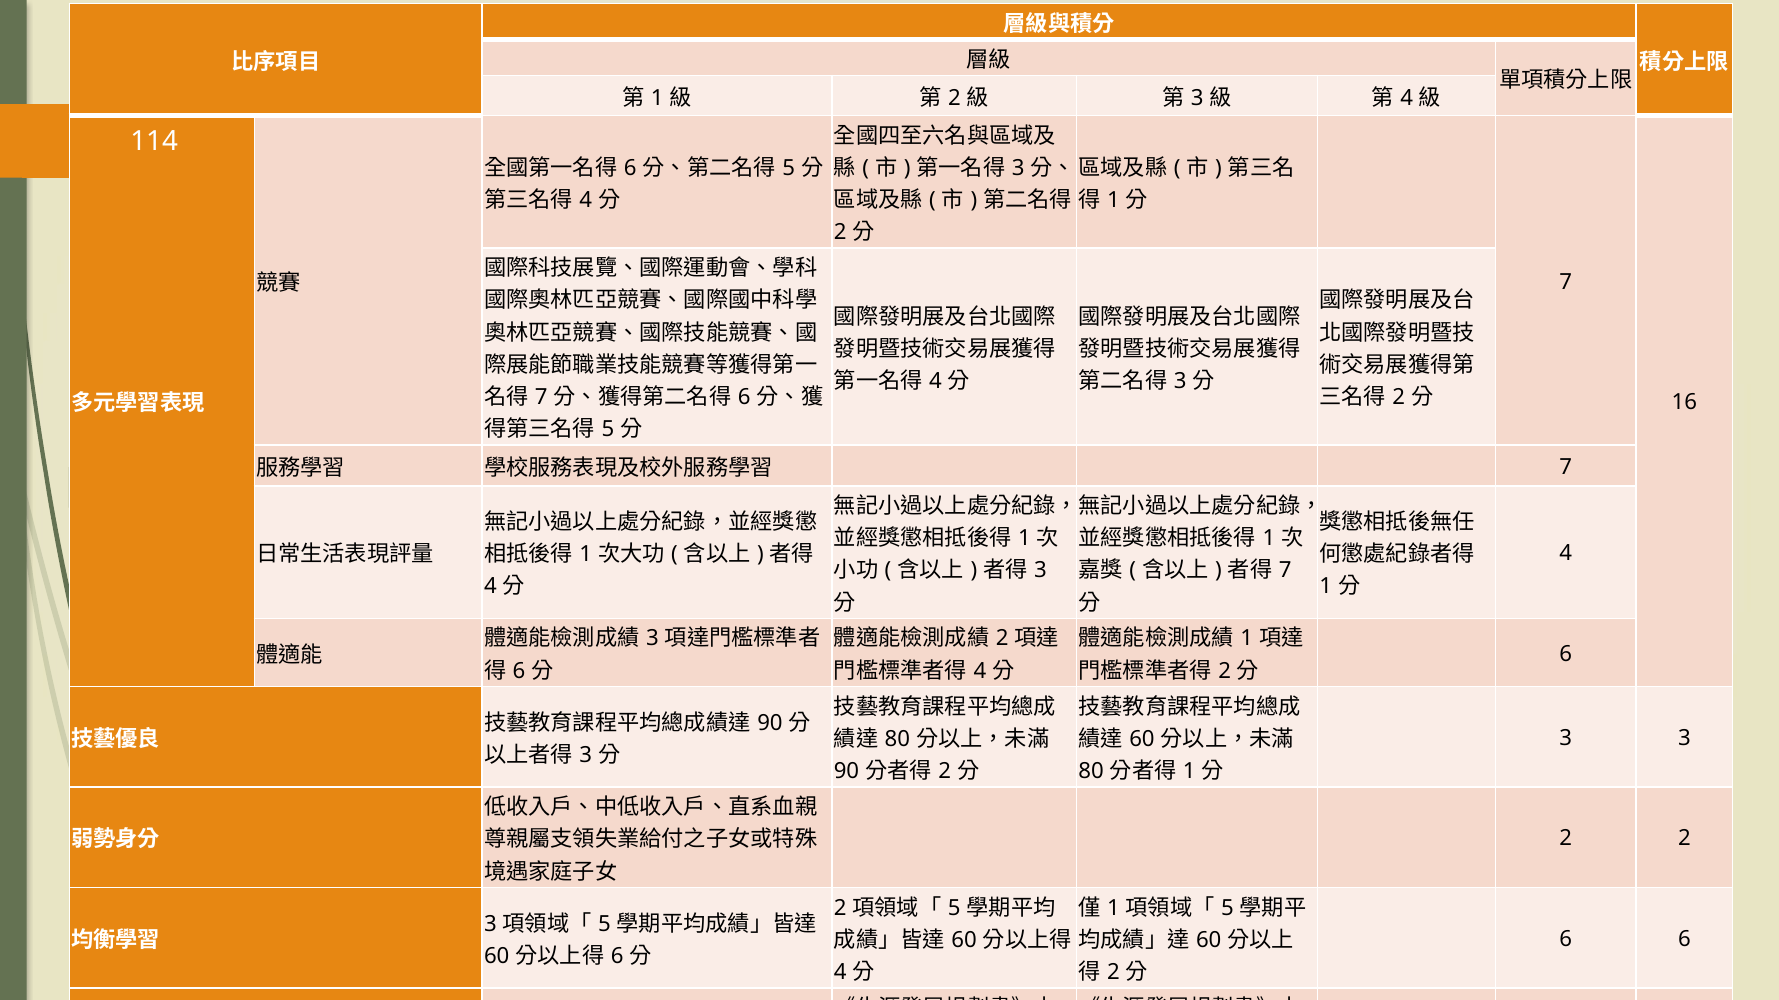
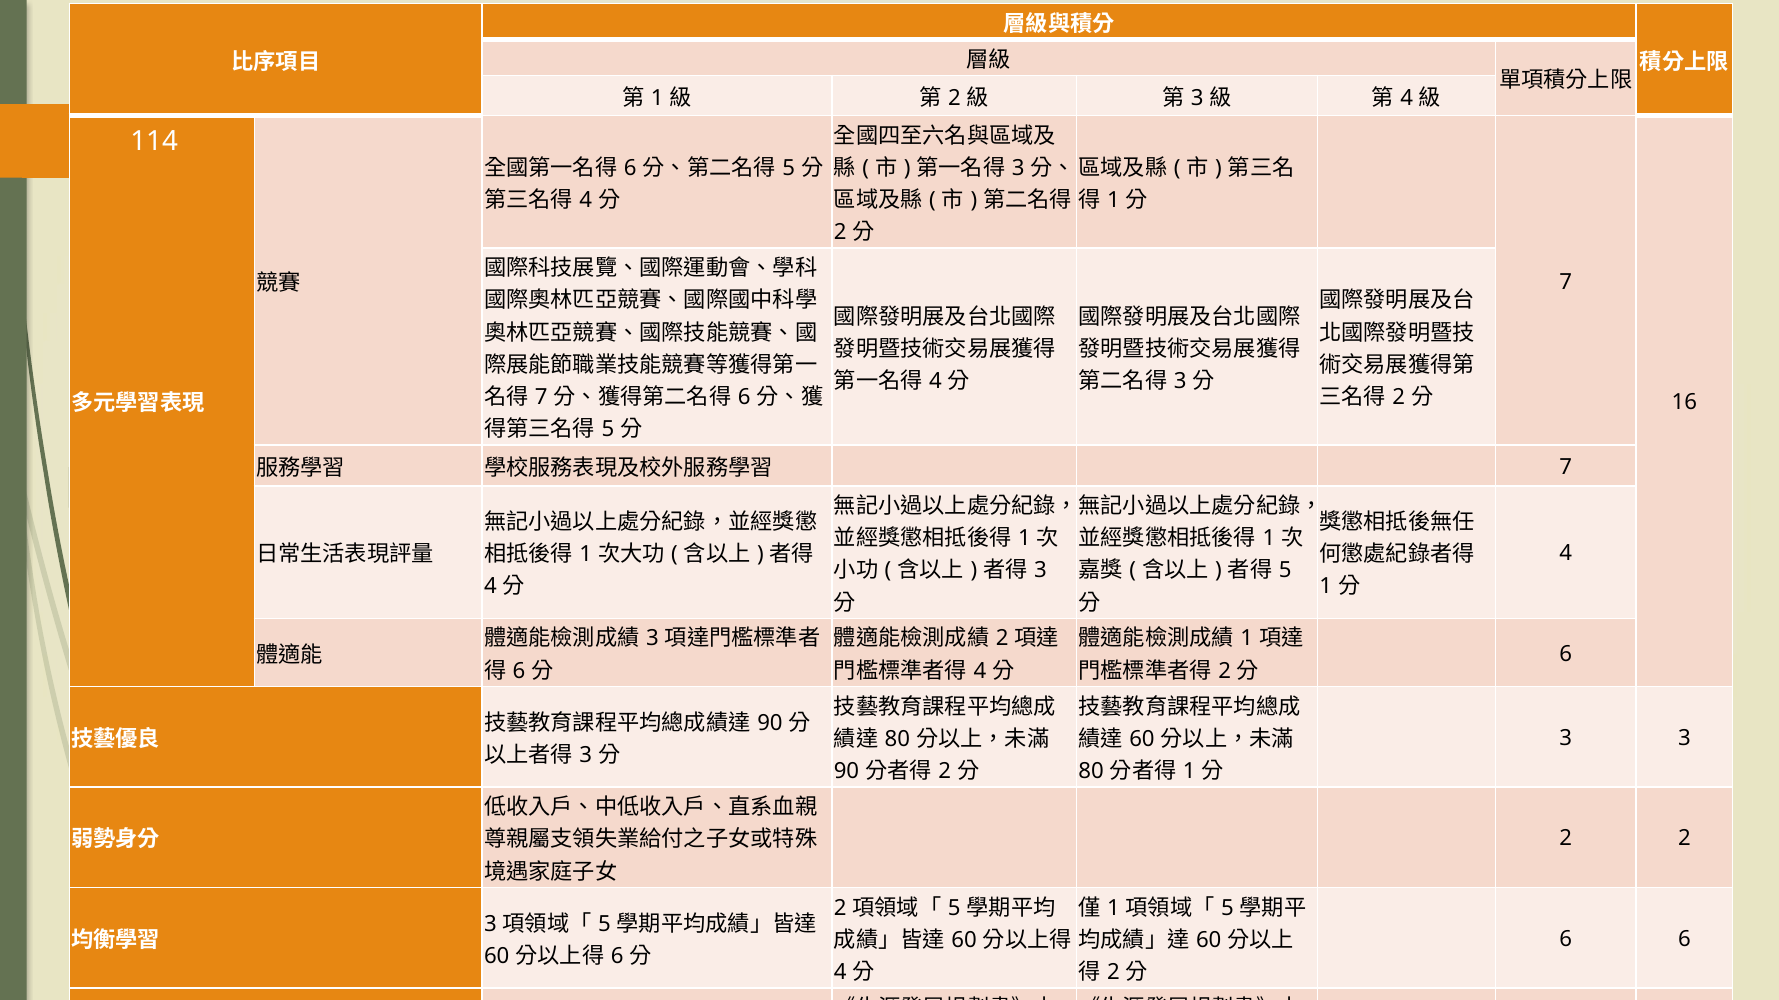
7: 7 -> 5 (1285, 571)
